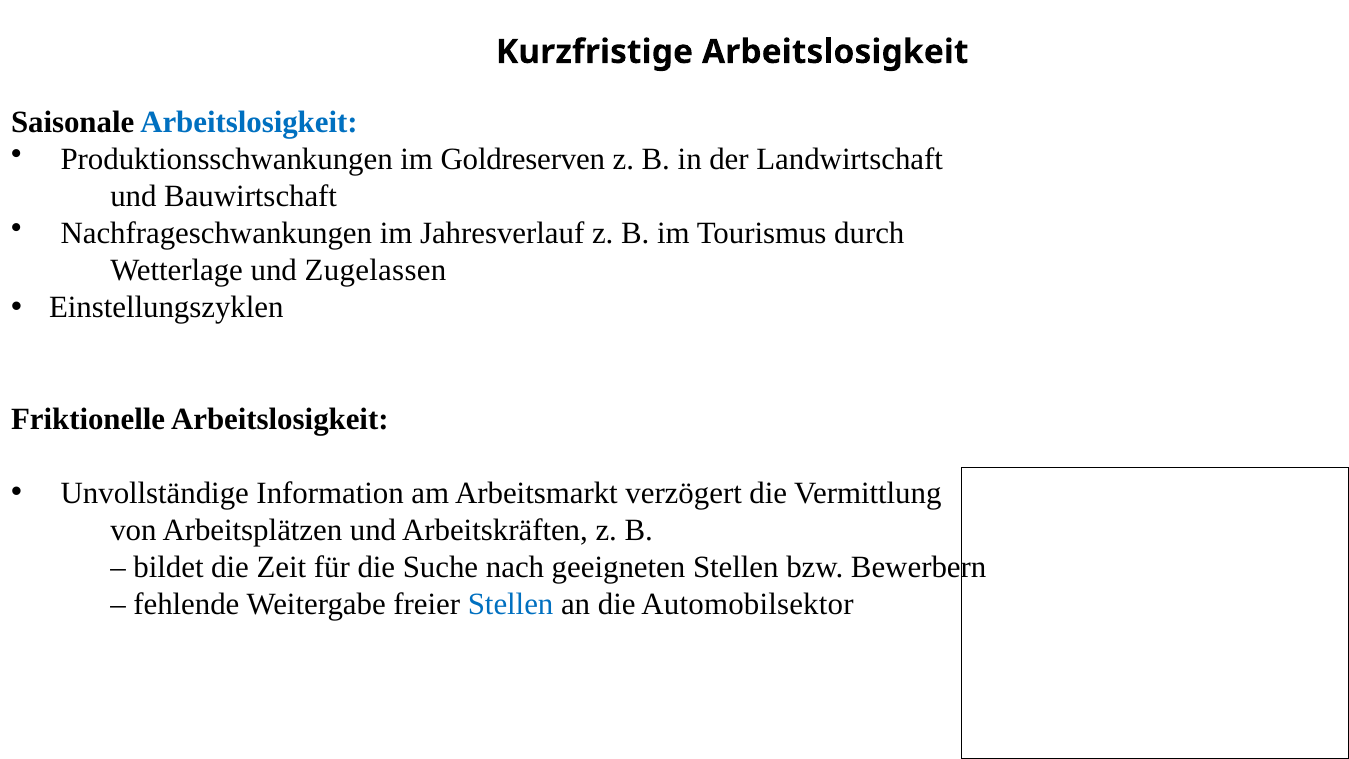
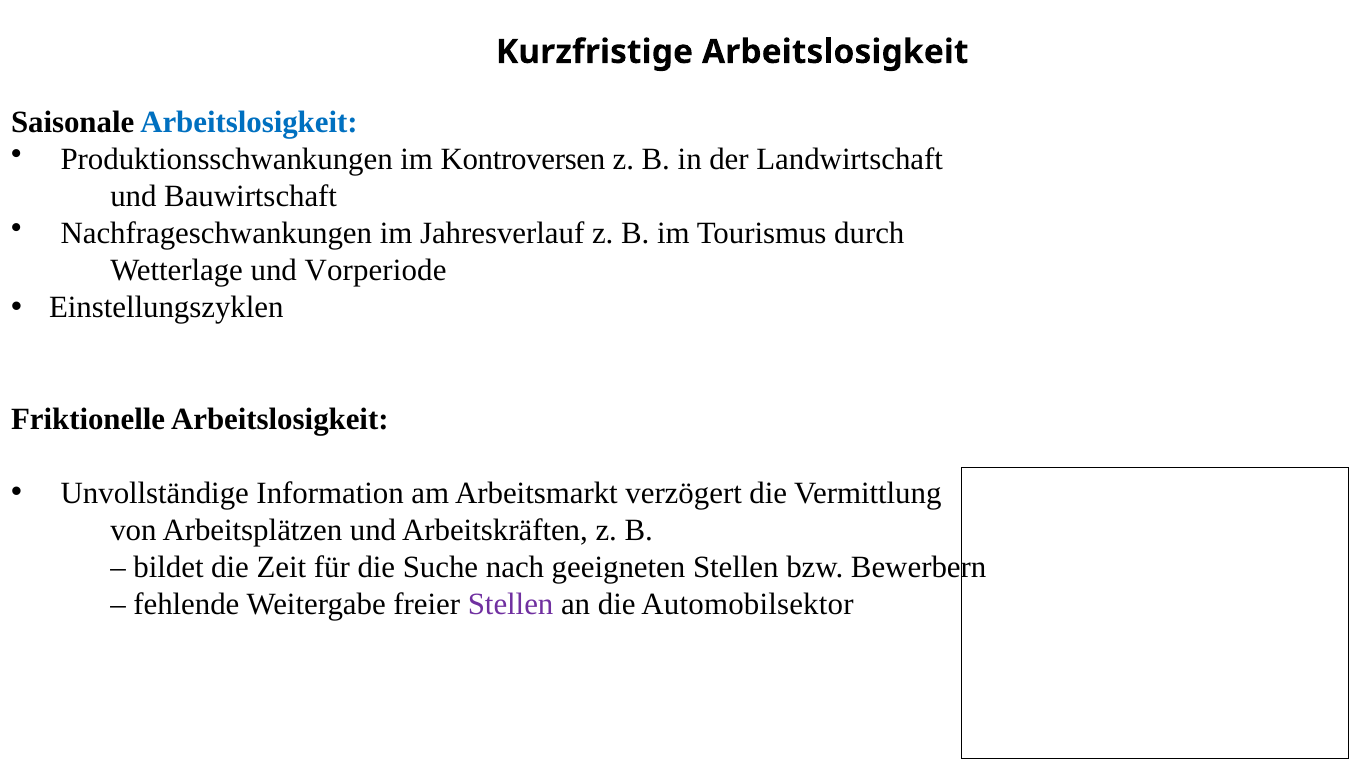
Goldreserven: Goldreserven -> Kontroversen (523, 159)
Zugelassen: Zugelassen -> Vorperiode (376, 270)
Stellen colour: blue -> purple (511, 604)
